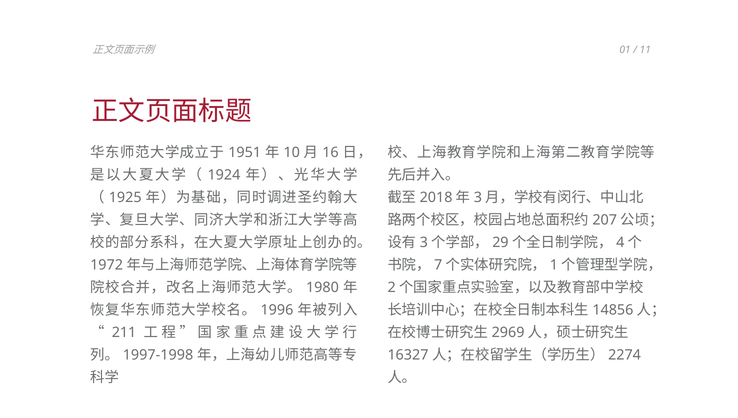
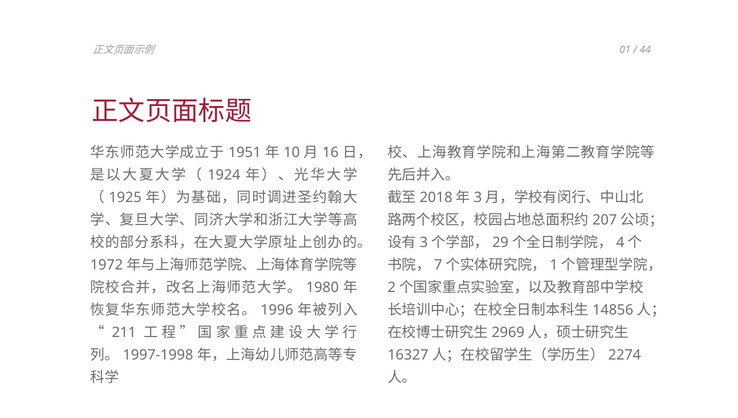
11: 11 -> 44 (645, 50)
